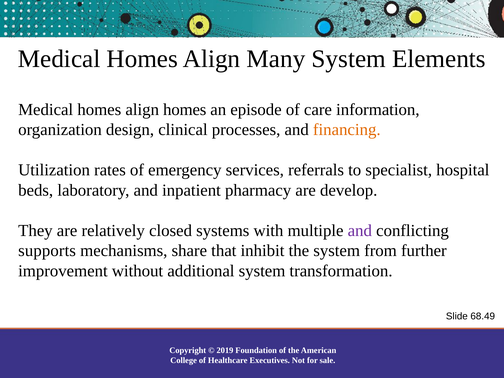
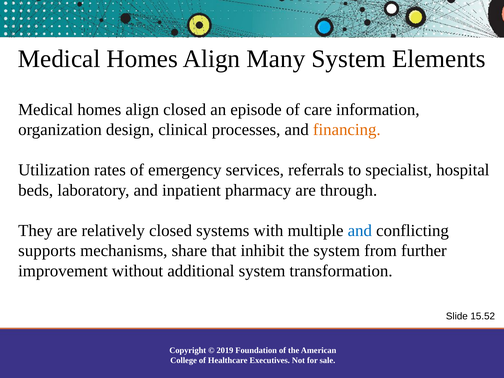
align homes: homes -> closed (185, 110)
develop: develop -> through (349, 190)
and colour: purple -> blue (360, 231)
68.49: 68.49 -> 15.52 (483, 316)
